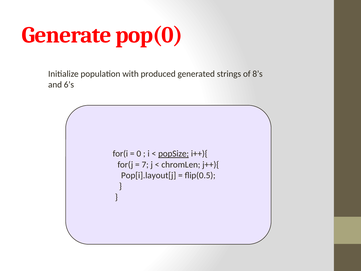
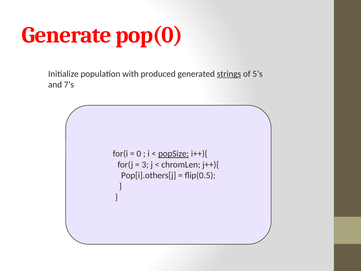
strings underline: none -> present (229, 74)
8’s: 8’s -> 5’s (258, 74)
6’s: 6’s -> 7’s (69, 85)
7: 7 -> 3 (145, 164)
Pop[i].layout[j: Pop[i].layout[j -> Pop[i].others[j (149, 175)
